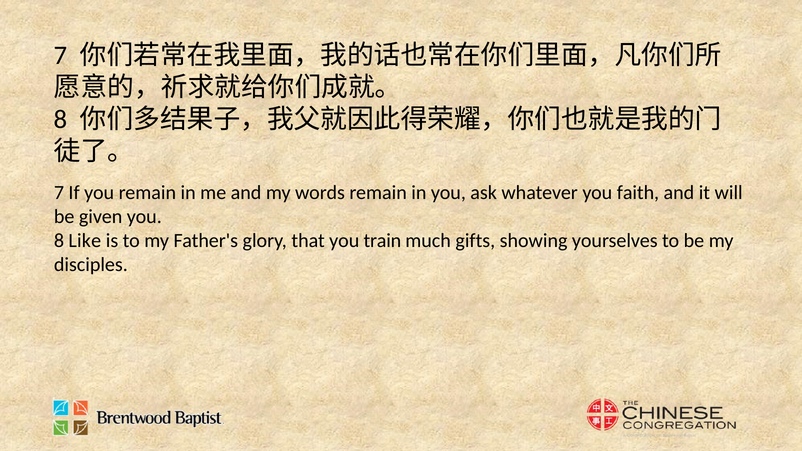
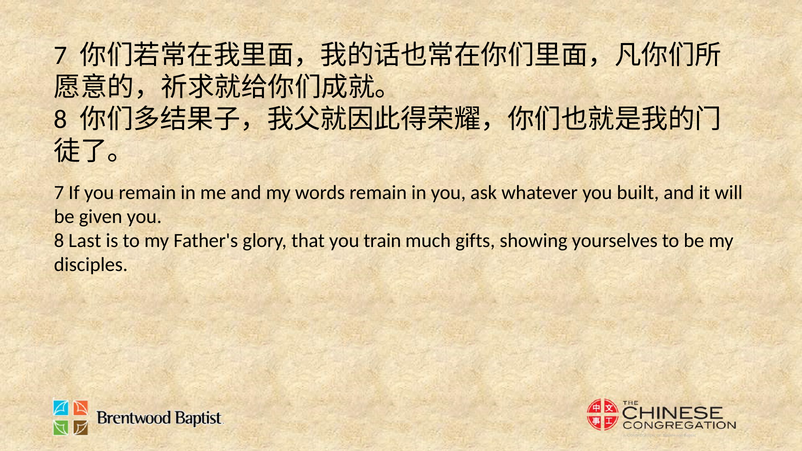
faith: faith -> built (638, 193)
Like: Like -> Last (85, 241)
